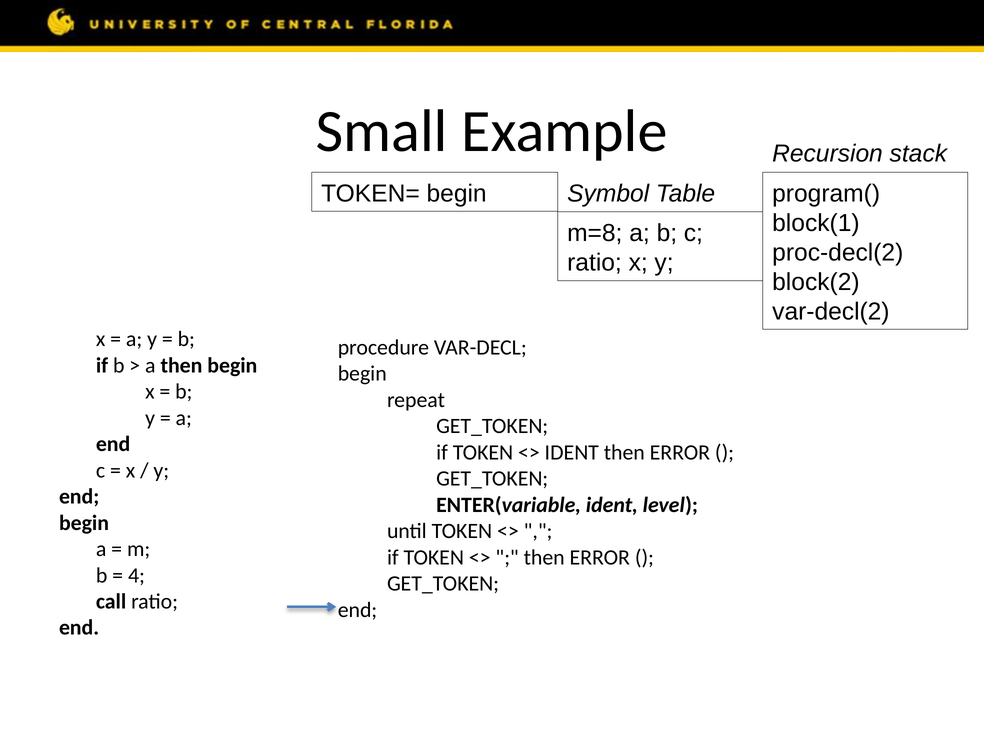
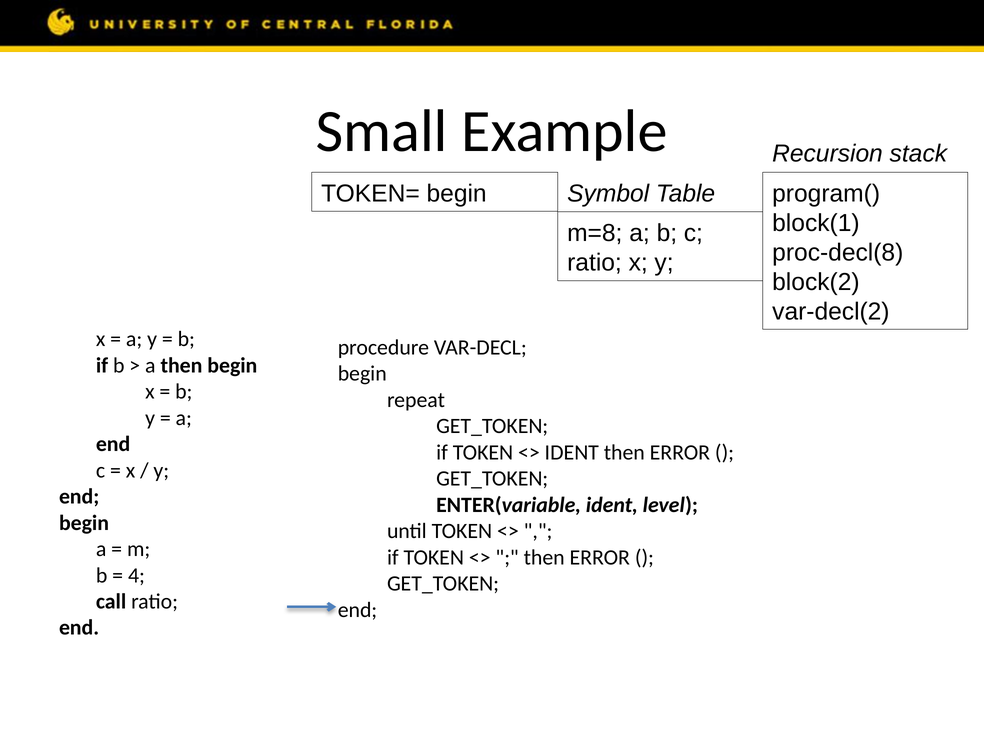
proc-decl(2: proc-decl(2 -> proc-decl(8 (838, 253)
